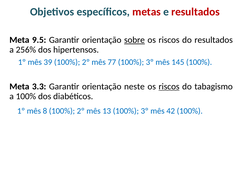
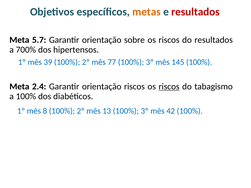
metas colour: red -> orange (147, 12)
9.5: 9.5 -> 5.7 (39, 40)
sobre underline: present -> none (134, 40)
256%: 256% -> 700% (26, 50)
3.3: 3.3 -> 2.4 (39, 87)
orientação neste: neste -> riscos (134, 87)
